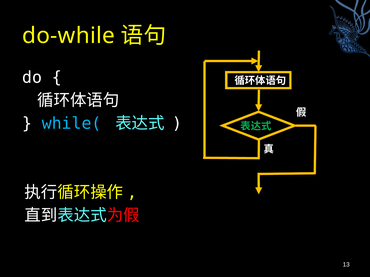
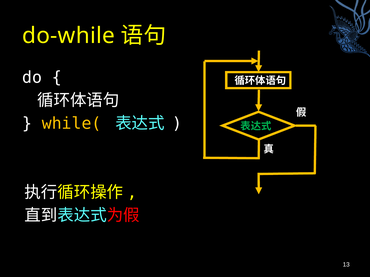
while( colour: light blue -> yellow (72, 124)
